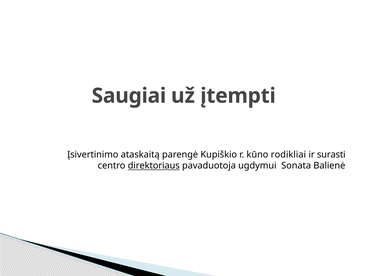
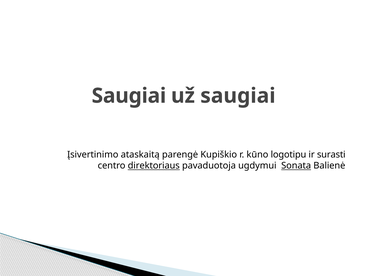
už įtempti: įtempti -> saugiai (238, 96)
rodikliai: rodikliai -> logotipu (288, 154)
Sonata underline: none -> present (296, 165)
